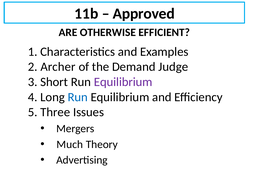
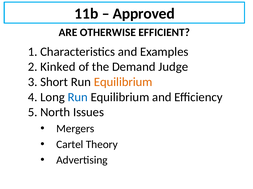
Archer: Archer -> Kinked (58, 67)
Equilibrium colour: purple -> orange (123, 82)
Three: Three -> North (55, 113)
Much: Much -> Cartel (70, 145)
